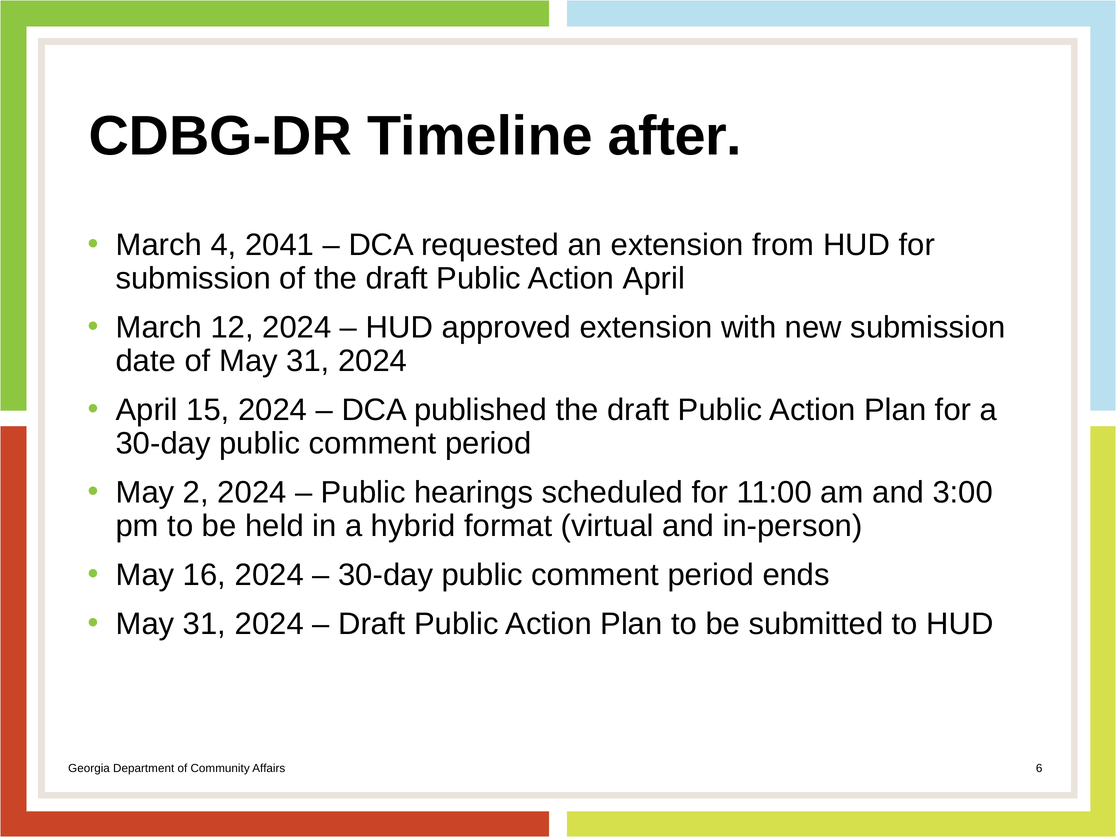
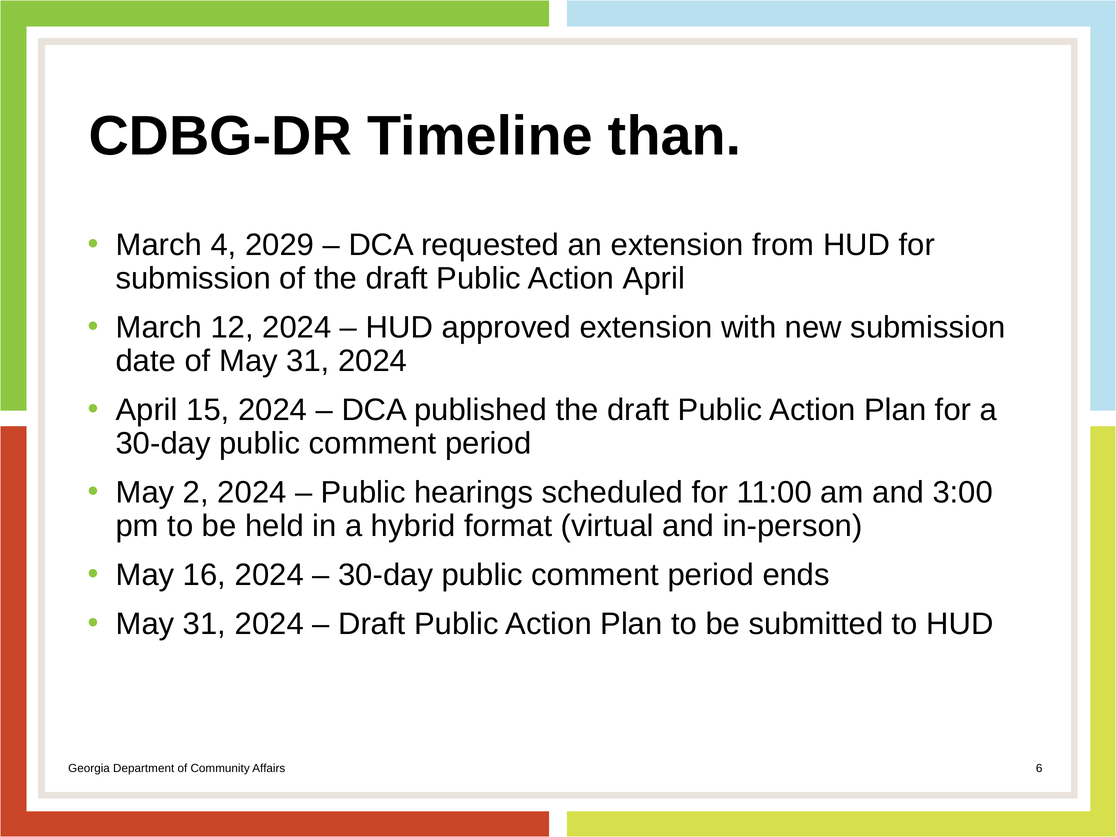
after: after -> than (675, 136)
2041: 2041 -> 2029 (280, 245)
